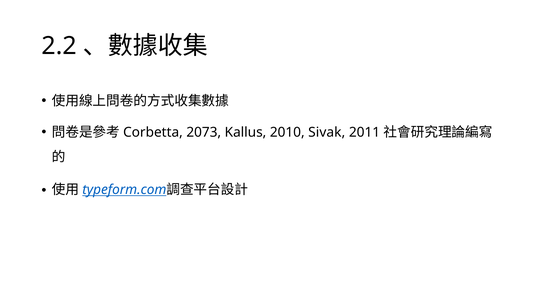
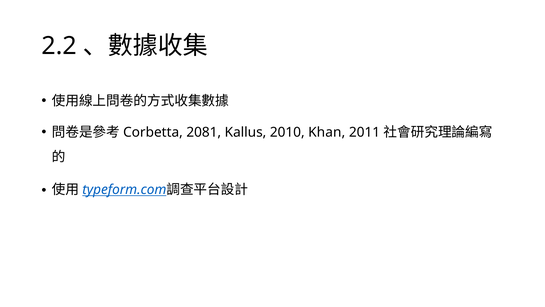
2073: 2073 -> 2081 (204, 132)
Sivak: Sivak -> Khan (327, 132)
